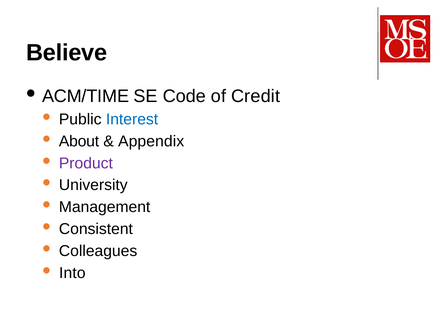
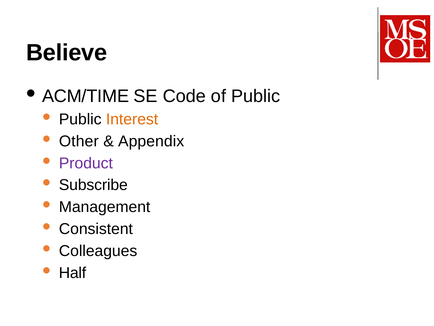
of Credit: Credit -> Public (256, 96)
Interest colour: blue -> orange (132, 119)
About: About -> Other (79, 141)
University: University -> Subscribe (93, 185)
Into: Into -> Half (72, 273)
